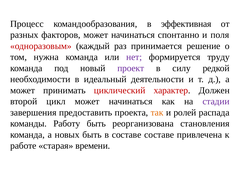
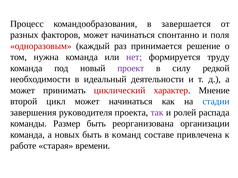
эффективная: эффективная -> завершается (186, 24)
Должен: Должен -> Мнение (214, 91)
стадии colour: purple -> blue (216, 102)
предоставить: предоставить -> руководителя (86, 113)
так colour: orange -> purple (157, 113)
Работу: Работу -> Размер (67, 124)
становления: становления -> организации (205, 124)
в составе: составе -> команд (127, 135)
